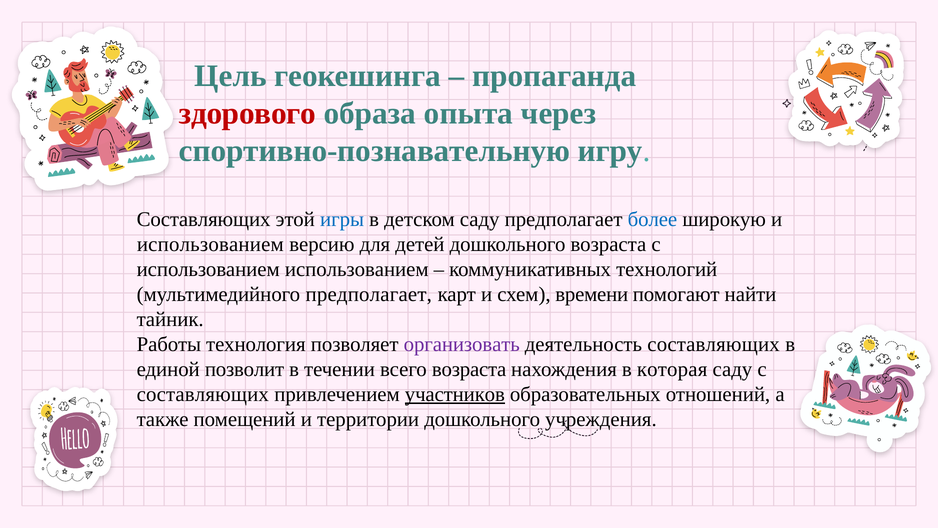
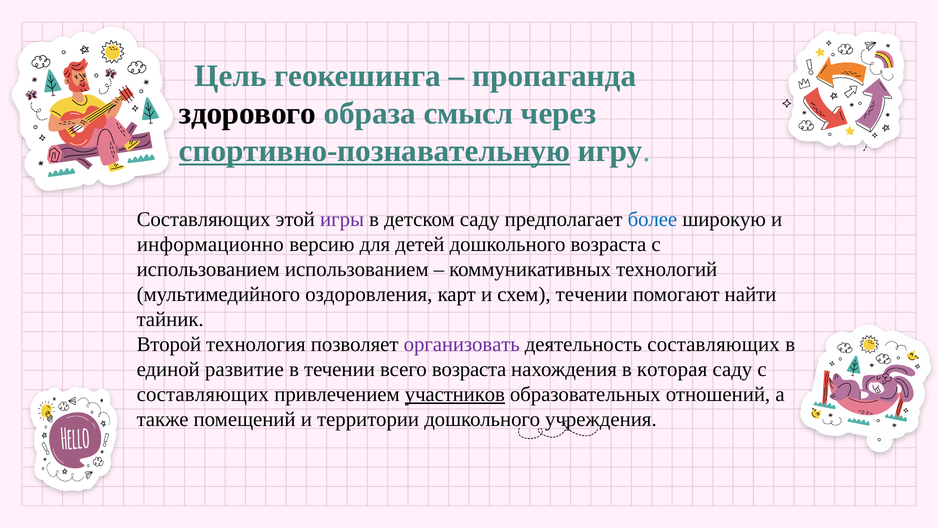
здорового colour: red -> black (247, 113)
опыта: опыта -> смысл (469, 113)
спортивно-познавательную underline: none -> present (374, 151)
игры colour: blue -> purple (342, 219)
использованием: использованием -> информационно (210, 244)
мультимедийного предполагает: предполагает -> оздоровления (369, 294)
схем времени: времени -> течении (592, 294)
Работы: Работы -> Второй (169, 344)
позволит: позволит -> развитие (244, 369)
